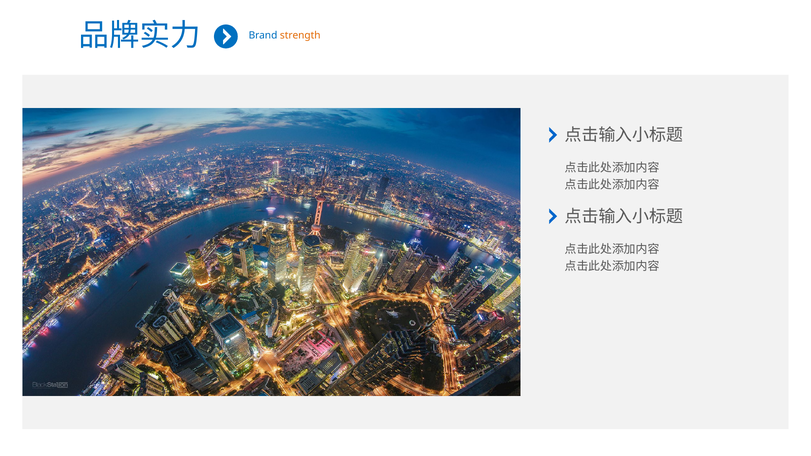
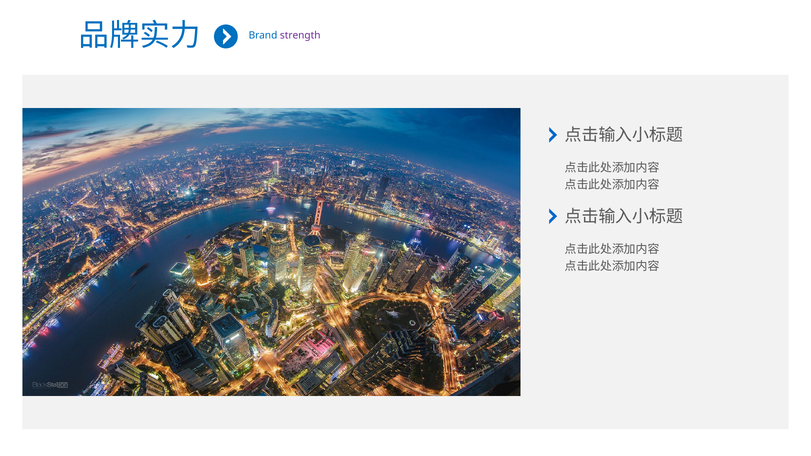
strength colour: orange -> purple (300, 35)
